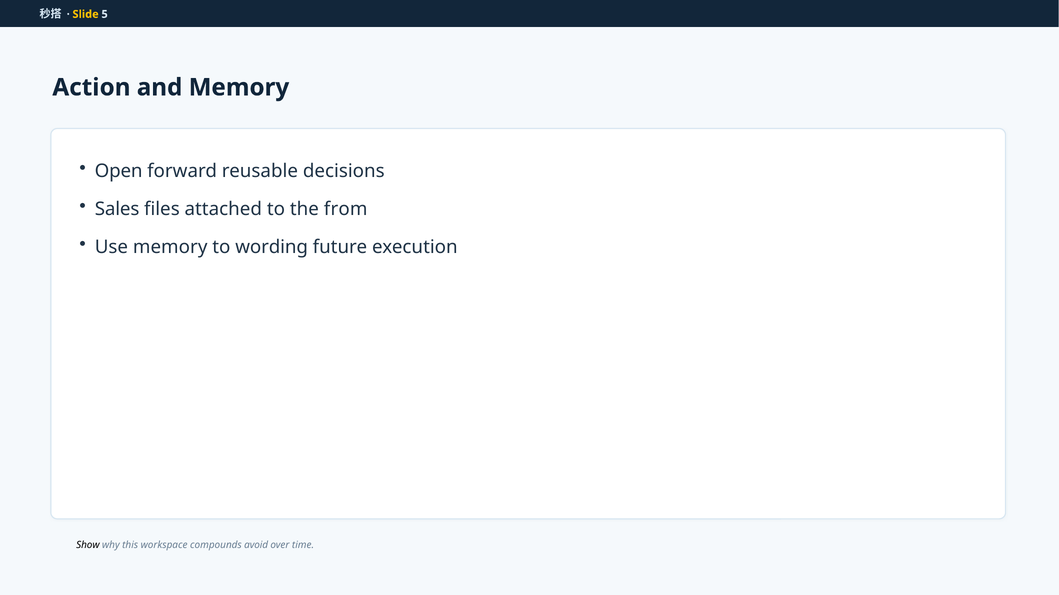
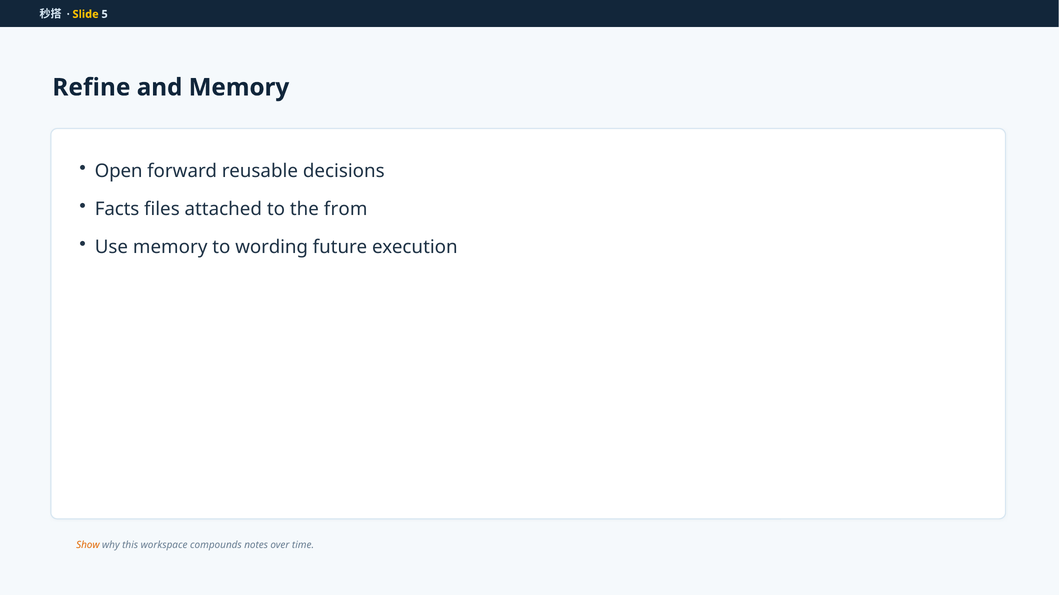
Action: Action -> Refine (91, 87)
Sales: Sales -> Facts (117, 209)
Show colour: black -> orange (88, 546)
avoid: avoid -> notes (256, 546)
